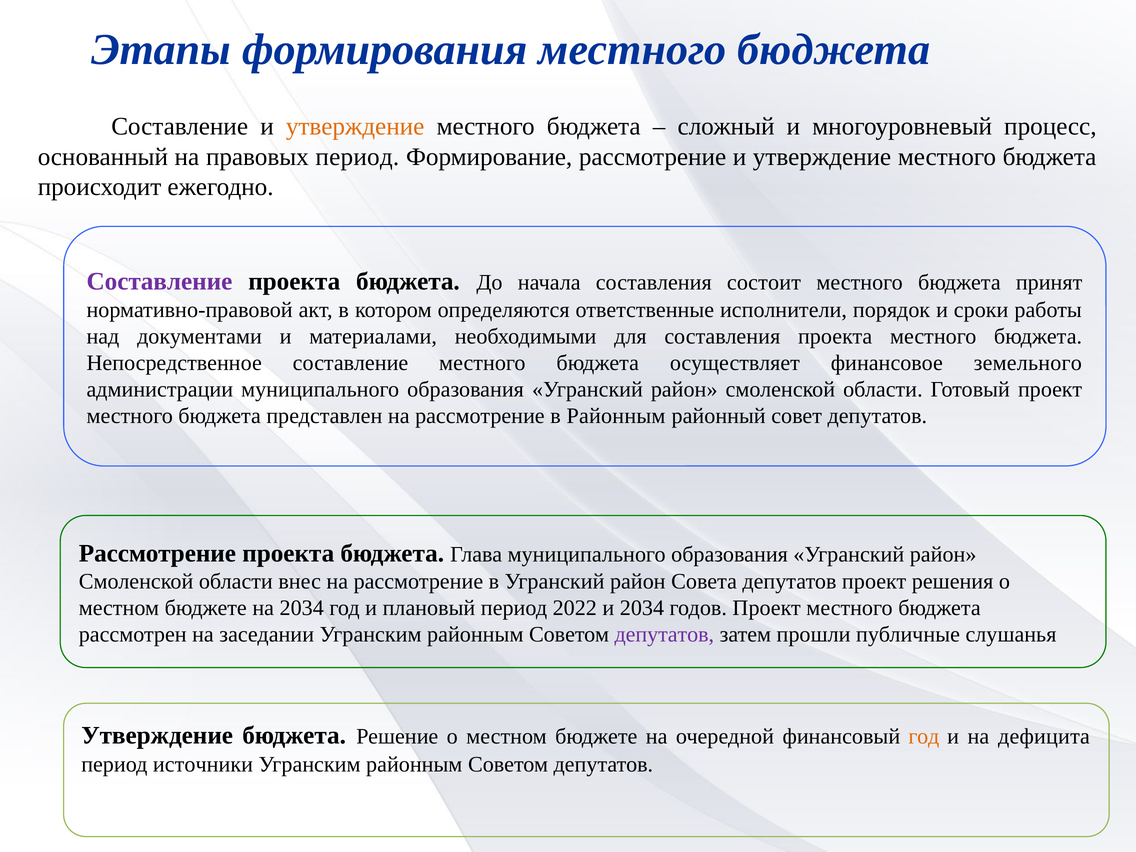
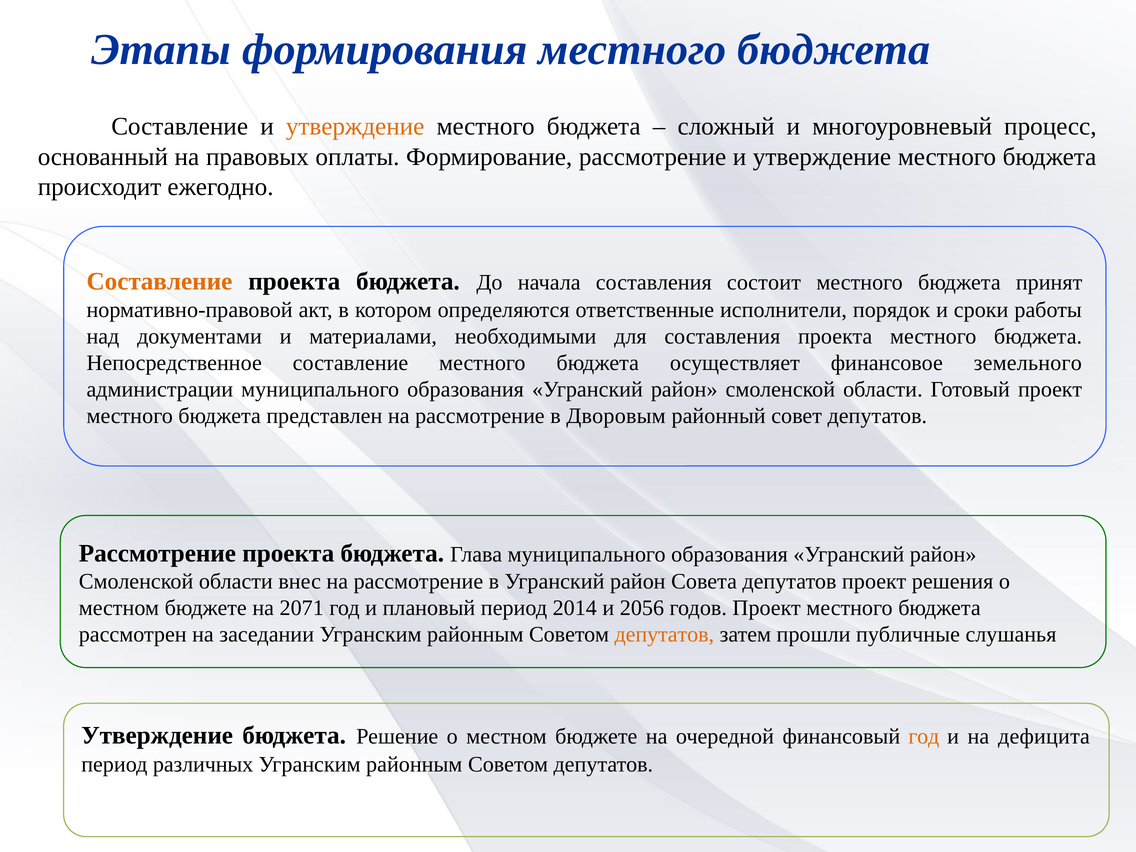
правовых период: период -> оплаты (358, 157)
Составление colour: purple -> orange (159, 282)
в Районным: Районным -> Дворовым (616, 416)
на 2034: 2034 -> 2071 (302, 608)
2022: 2022 -> 2014 (575, 608)
и 2034: 2034 -> 2056 (642, 608)
депутатов colour: purple -> orange (664, 635)
источники: источники -> различных (203, 764)
